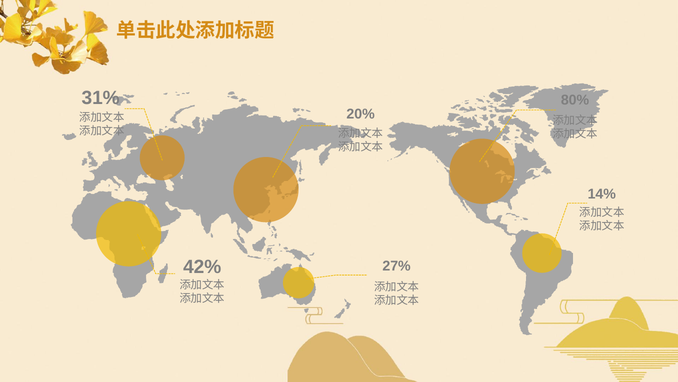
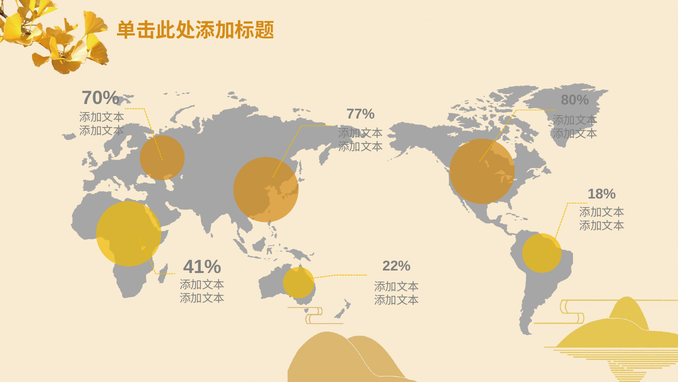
31%: 31% -> 70% (101, 98)
20%: 20% -> 77% (361, 114)
14%: 14% -> 18% (602, 194)
42%: 42% -> 41% (202, 266)
27%: 27% -> 22% (397, 266)
